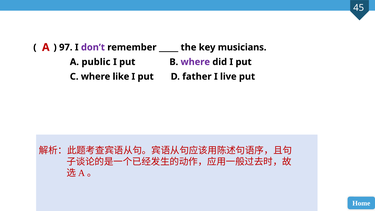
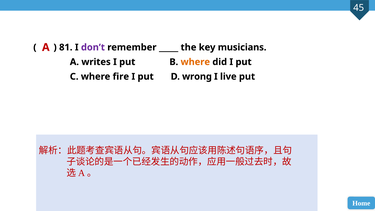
97: 97 -> 81 (66, 47)
public: public -> writes (96, 62)
where colour: purple -> orange (195, 62)
like: like -> fire (121, 77)
father: father -> wrong (197, 77)
